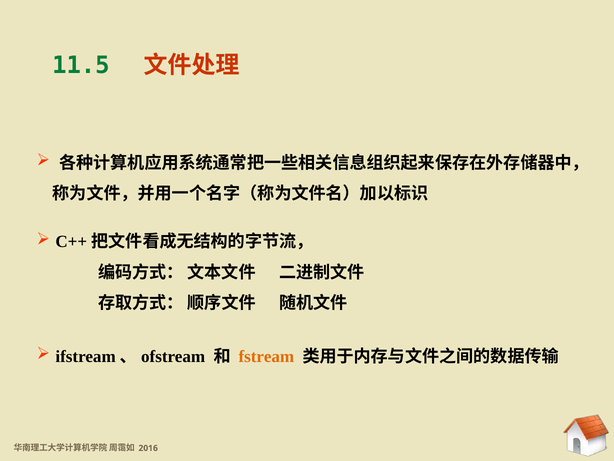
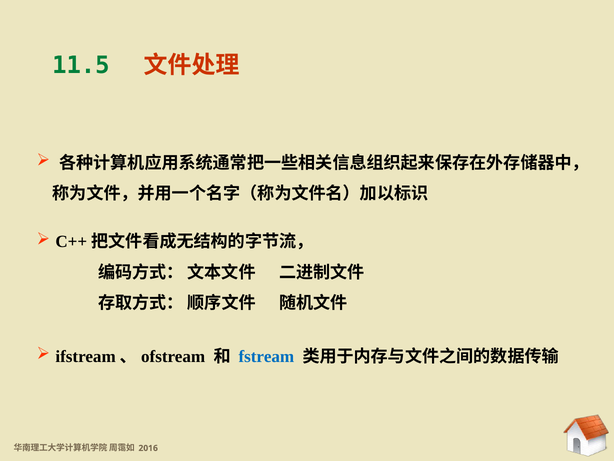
fstream colour: orange -> blue (266, 356)
